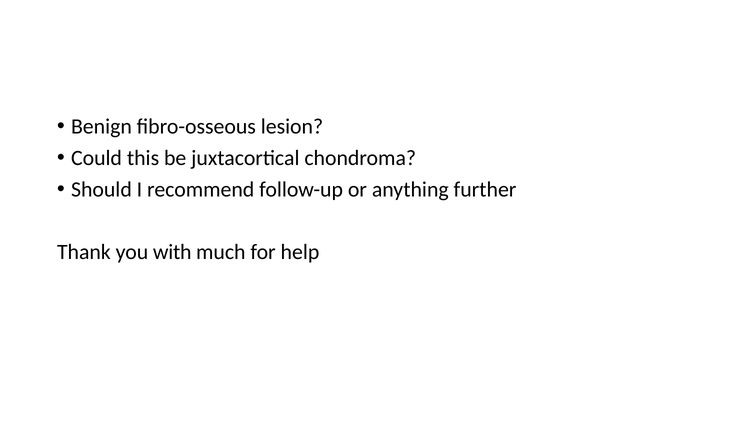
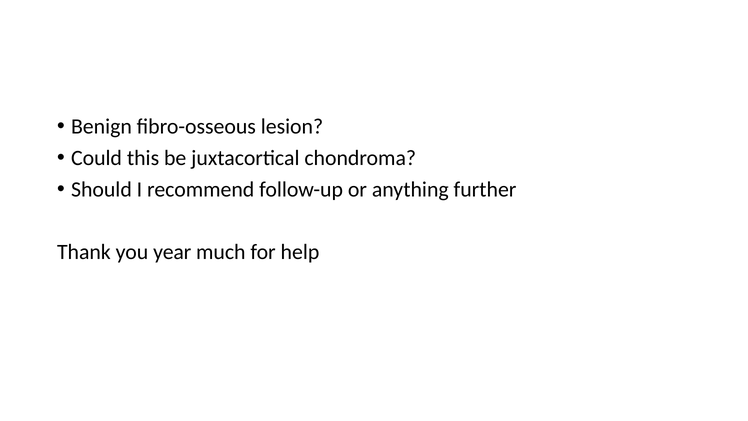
with: with -> year (172, 252)
